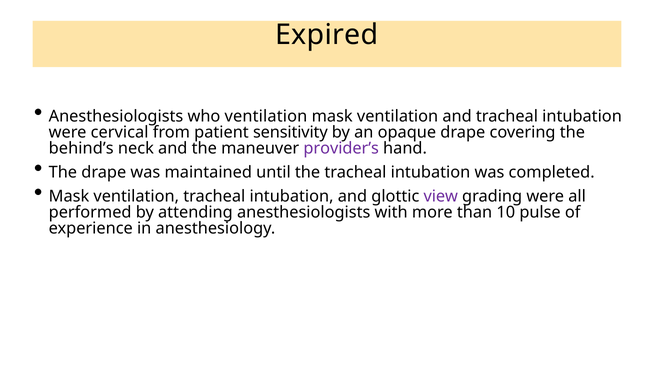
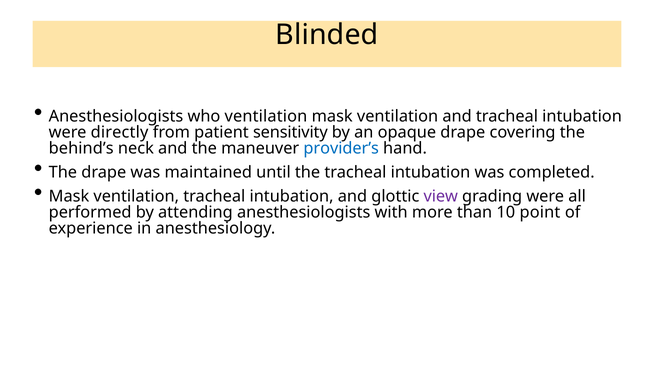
Expired: Expired -> Blinded (327, 35)
cervical: cervical -> directly (120, 132)
provider’s colour: purple -> blue (341, 148)
pulse: pulse -> point (540, 212)
